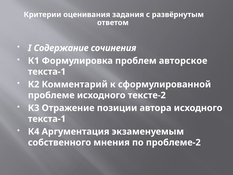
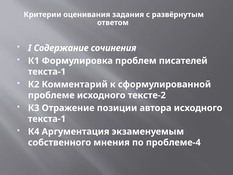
авторское: авторское -> писателей (183, 61)
проблеме-2: проблеме-2 -> проблеме-4 (173, 142)
